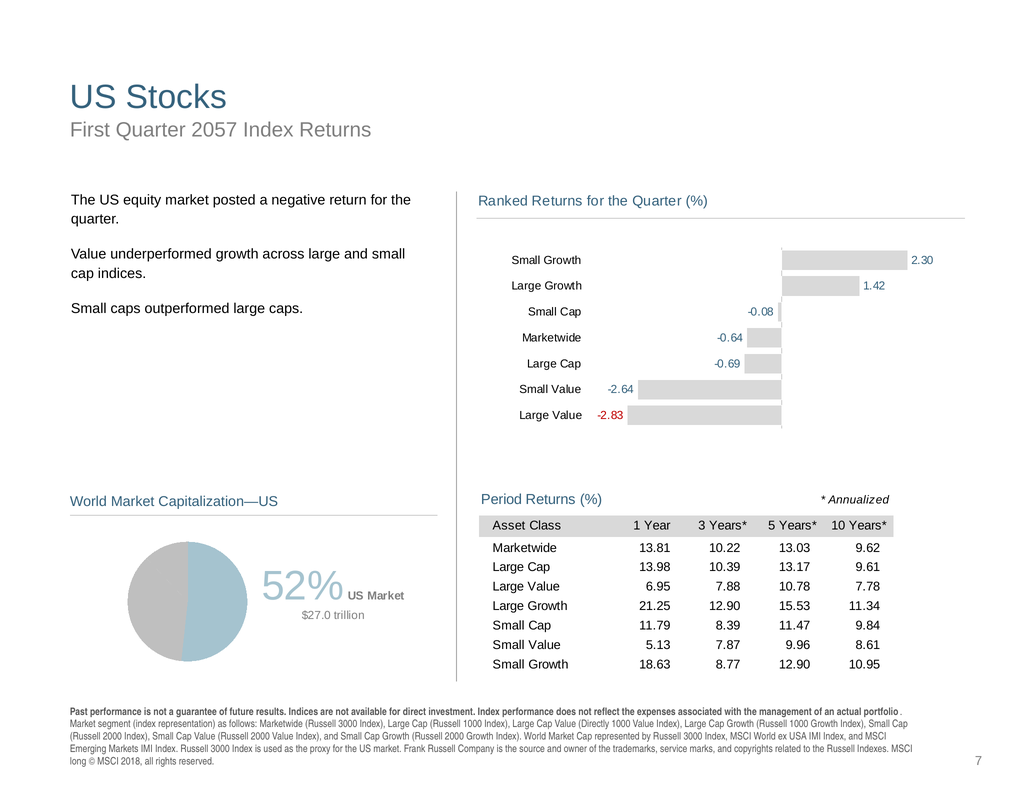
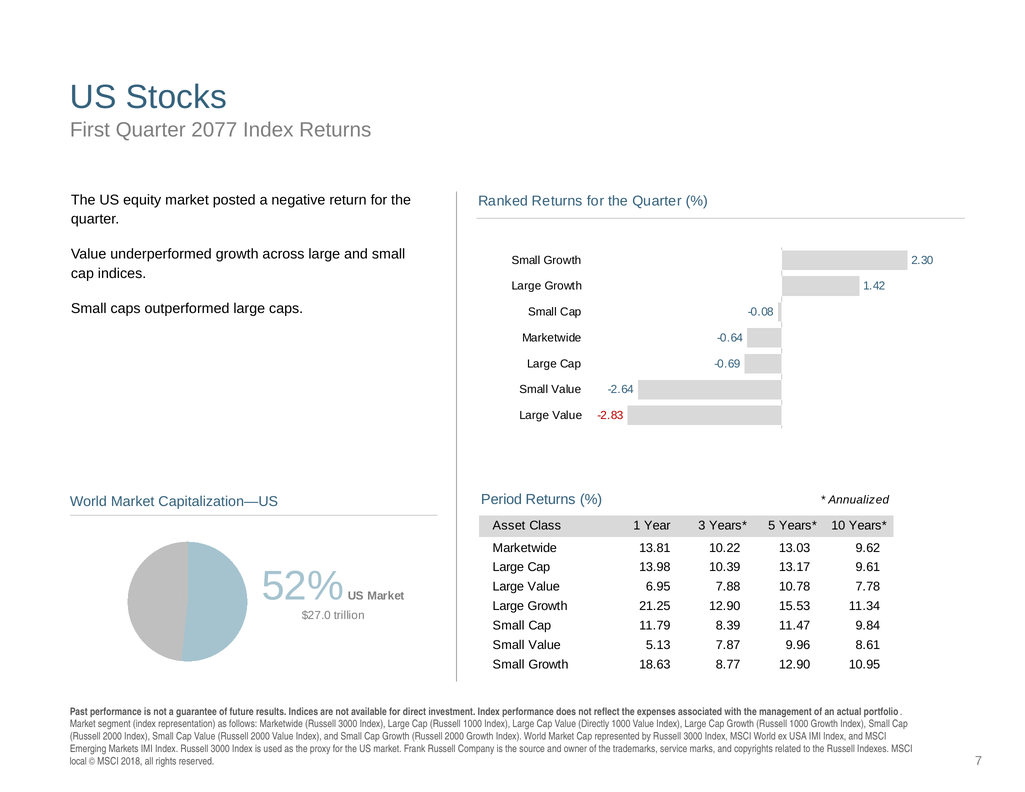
2057: 2057 -> 2077 (214, 130)
long: long -> local (78, 761)
